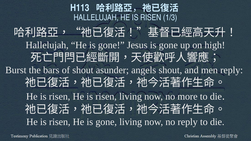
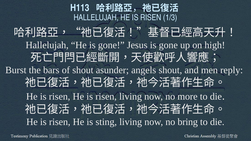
risen He is gone: gone -> sting (106, 122)
no reply: reply -> bring (188, 122)
